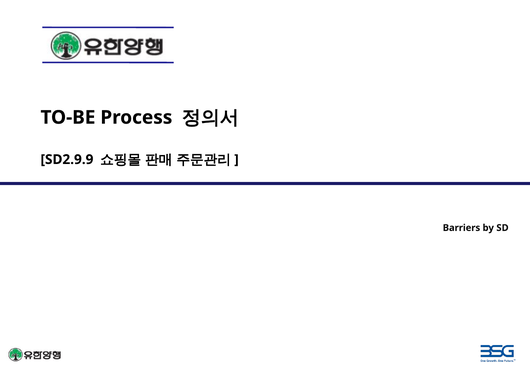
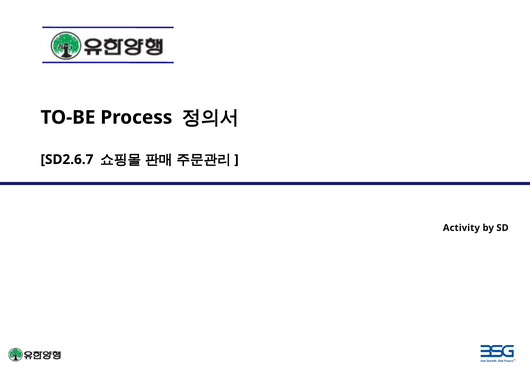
SD2.9.9: SD2.9.9 -> SD2.6.7 (67, 159)
Barriers: Barriers -> Activity (461, 228)
